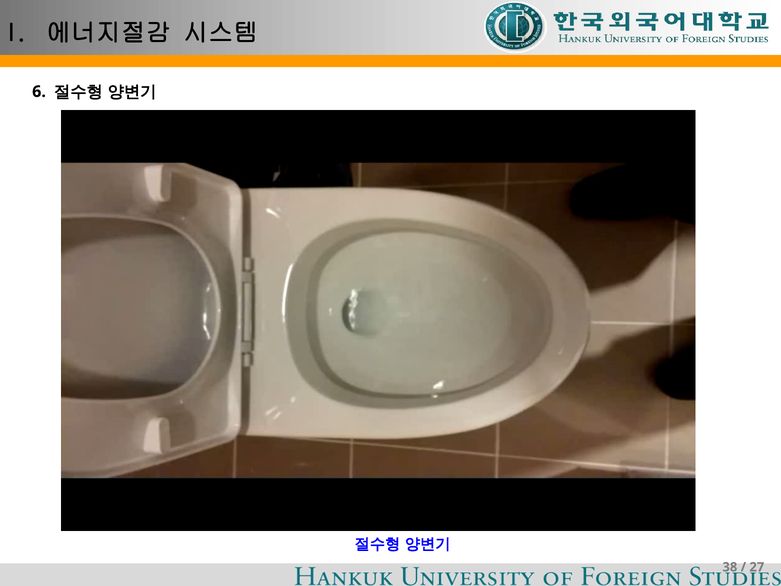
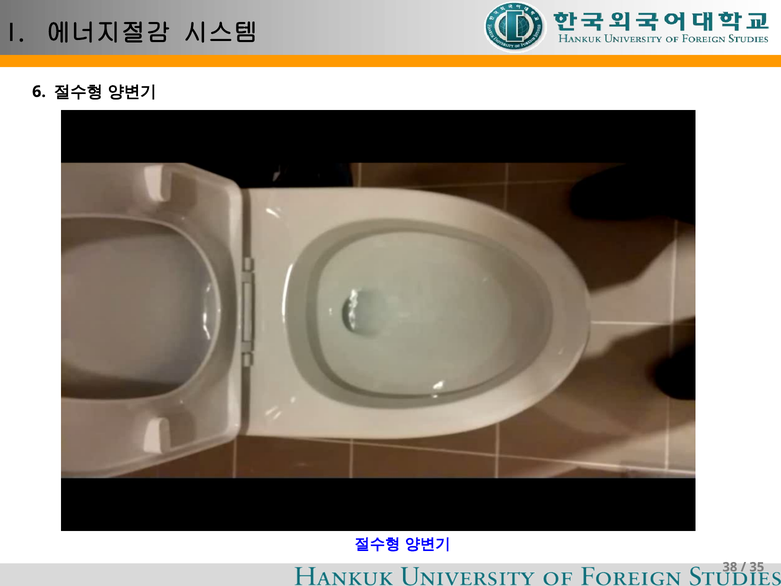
27: 27 -> 35 (757, 567)
